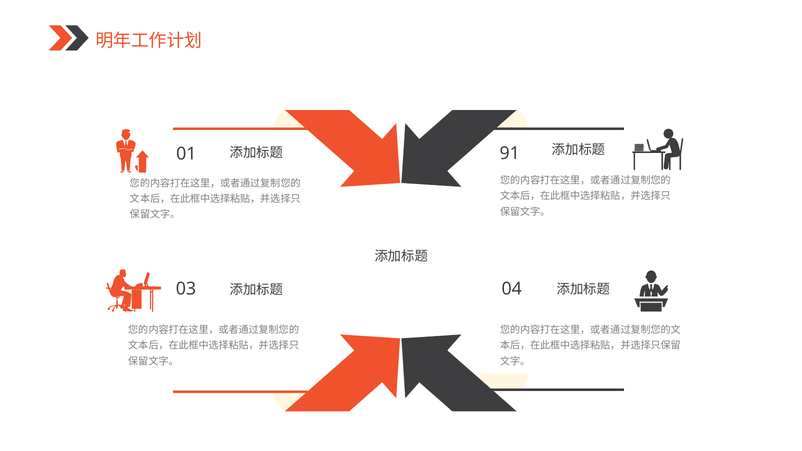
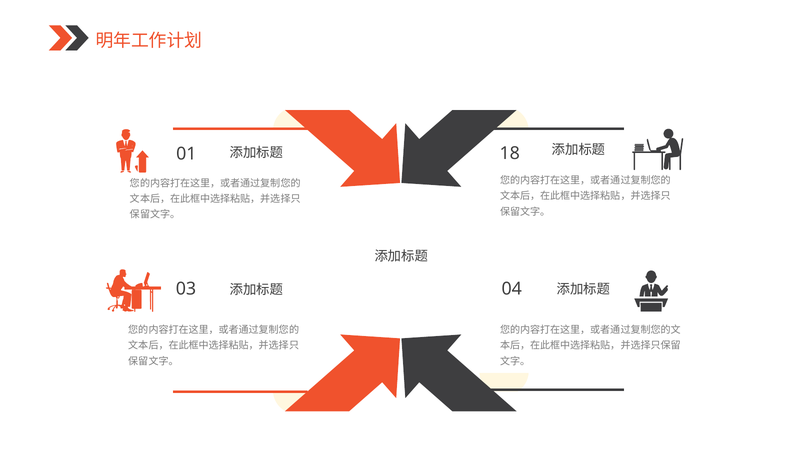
91: 91 -> 18 (510, 154)
